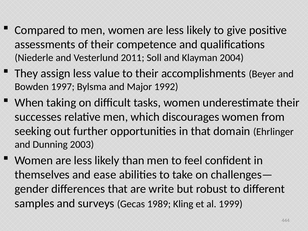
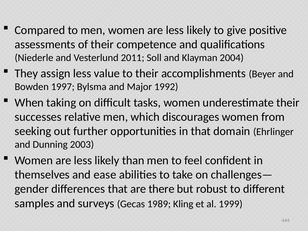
write: write -> there (162, 189)
